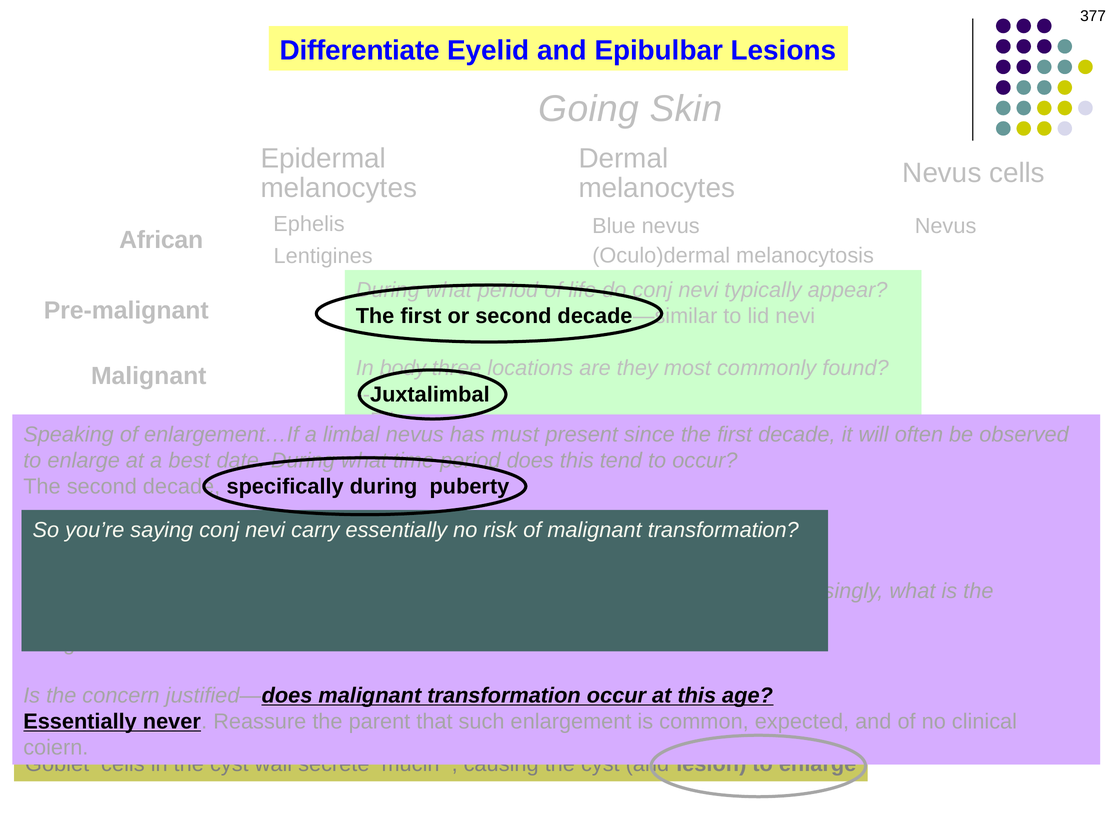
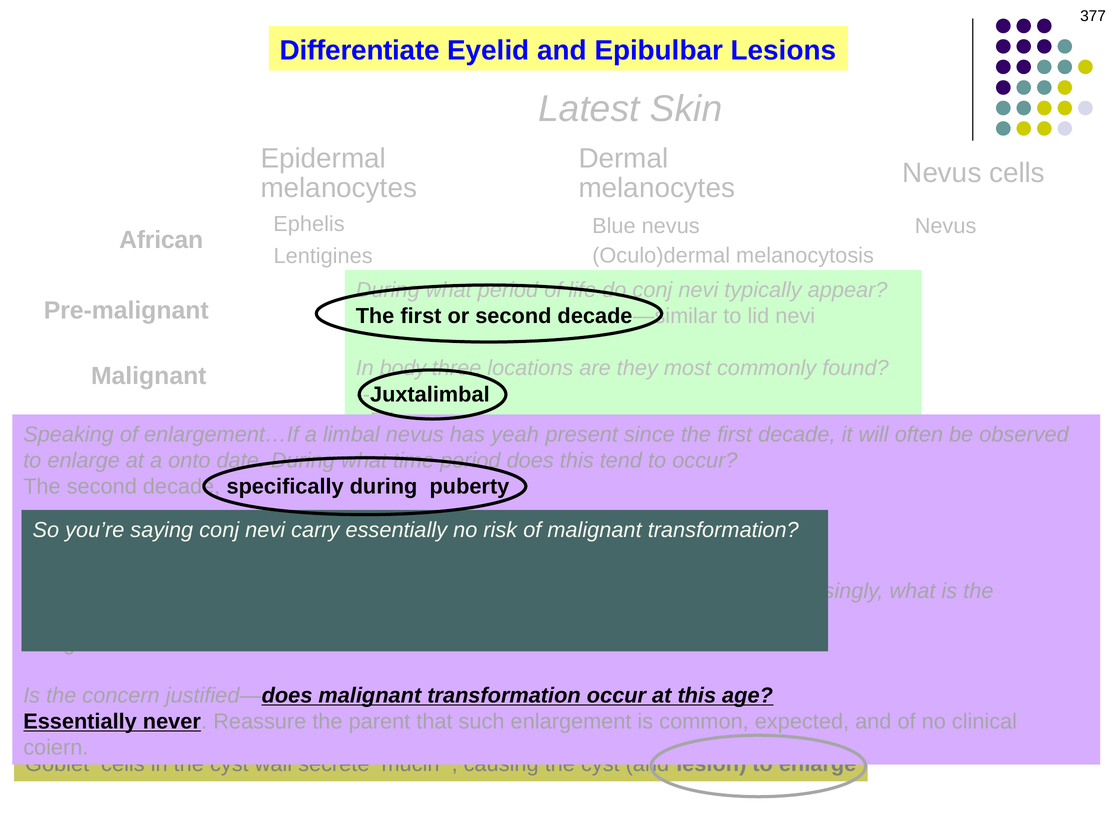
Going: Going -> Latest (589, 109)
must: must -> yeah (515, 434)
best: best -> onto (189, 460)
